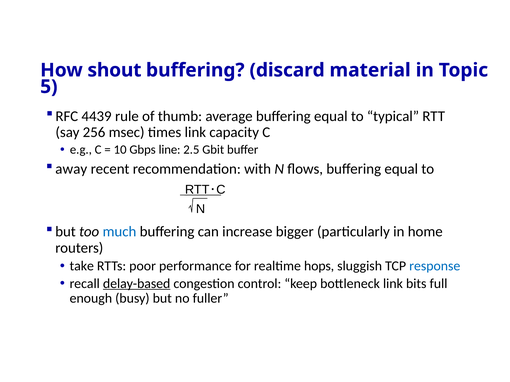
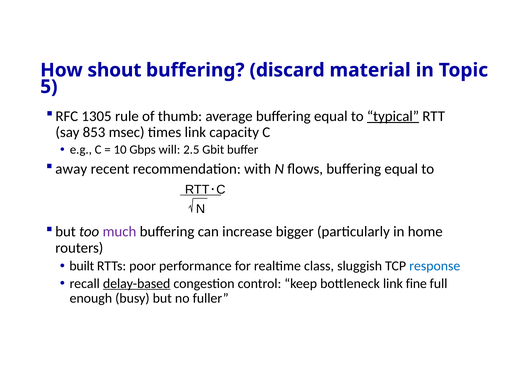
4439: 4439 -> 1305 (97, 116)
typical underline: none -> present (393, 116)
256: 256 -> 853 (94, 132)
line: line -> will (169, 150)
much colour: blue -> purple (119, 232)
take: take -> built (82, 266)
hops: hops -> class (319, 266)
bits: bits -> fine (416, 284)
